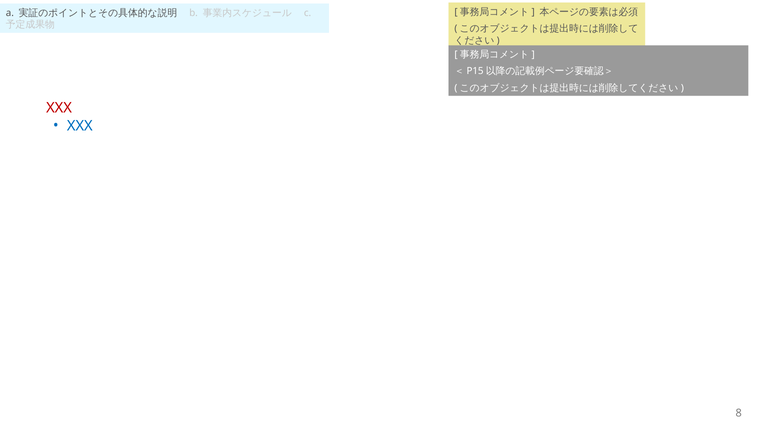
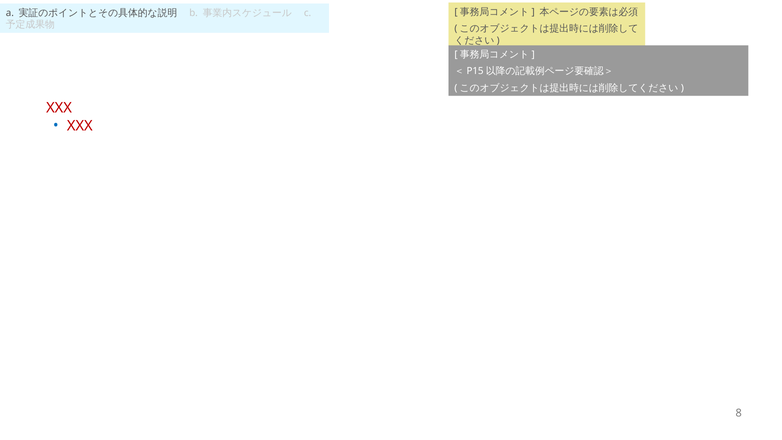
XXX colour: blue -> red (80, 126)
